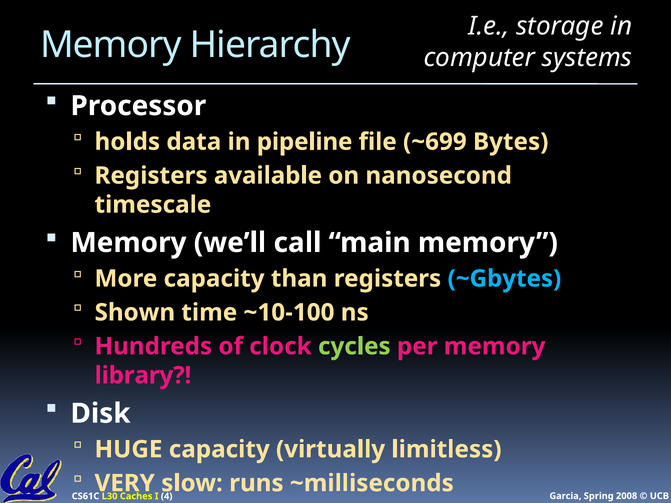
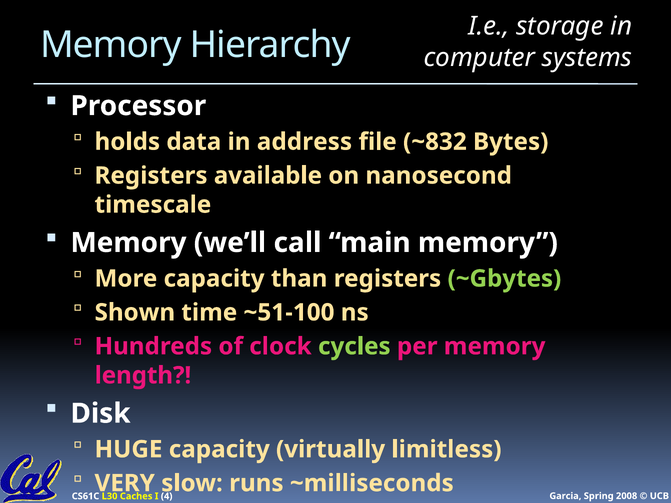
pipeline: pipeline -> address (304, 142)
~699: ~699 -> ~832 (435, 142)
~Gbytes colour: light blue -> light green (504, 279)
~10-100: ~10-100 -> ~51-100 (289, 313)
library: library -> length (143, 376)
